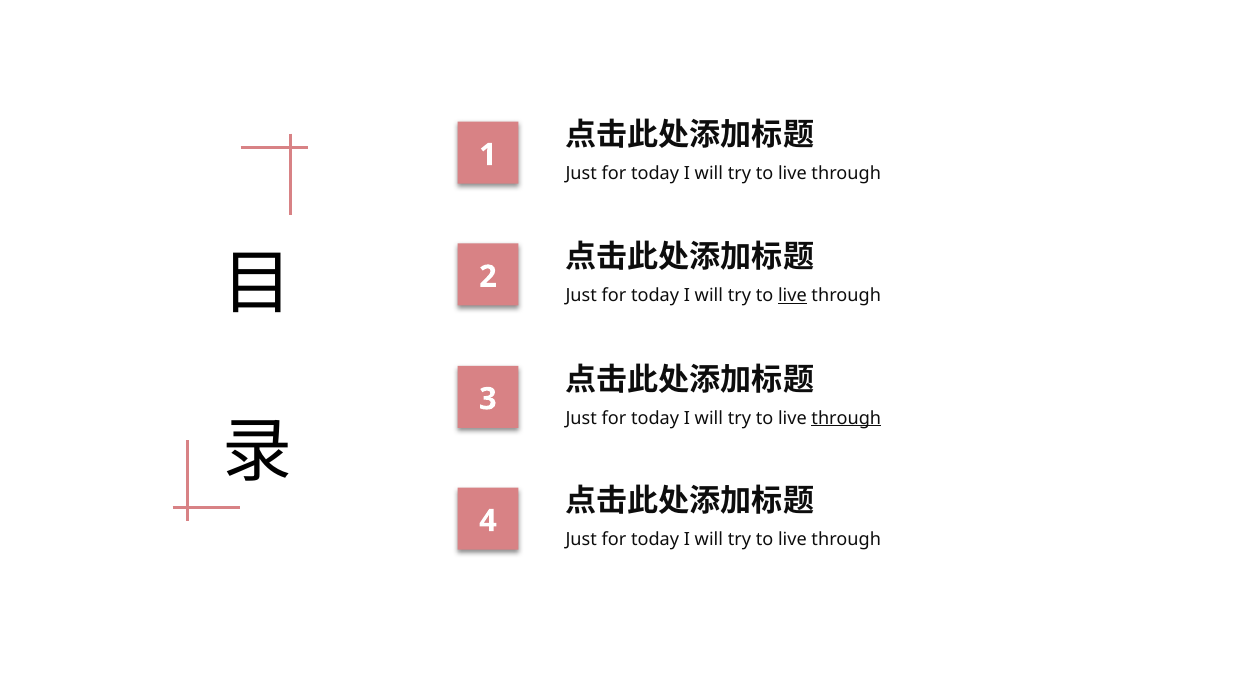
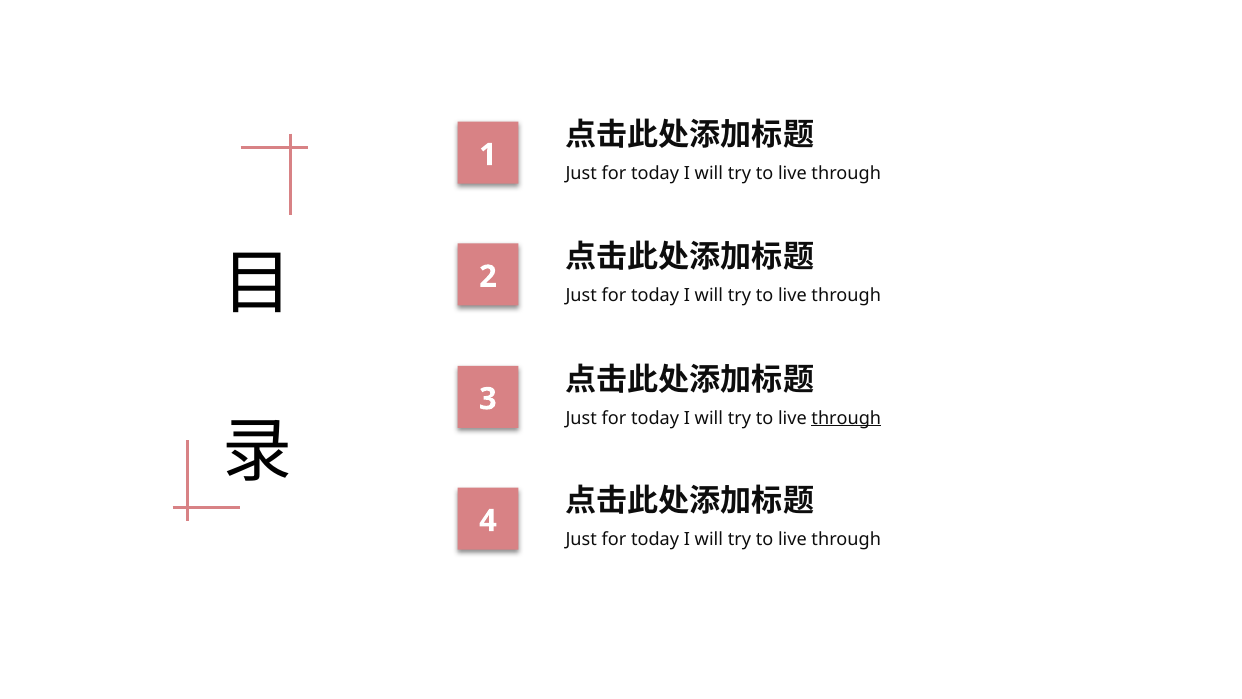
live underline: present -> none (792, 296)
